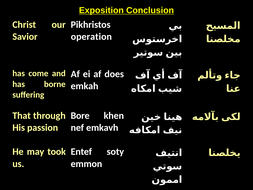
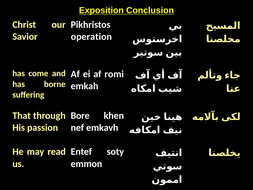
does: does -> romi (114, 74)
took: took -> read (57, 152)
